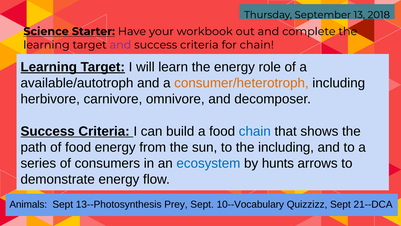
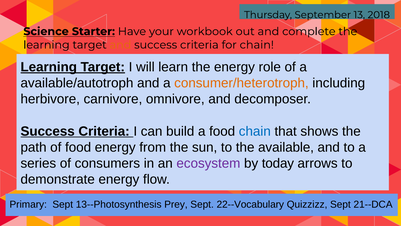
and colour: purple -> orange (120, 45)
the including: including -> available (286, 147)
ecosystem colour: blue -> purple (208, 163)
hunts: hunts -> today (278, 163)
Animals: Animals -> Primary (28, 204)
10--Vocabulary: 10--Vocabulary -> 22--Vocabulary (250, 204)
